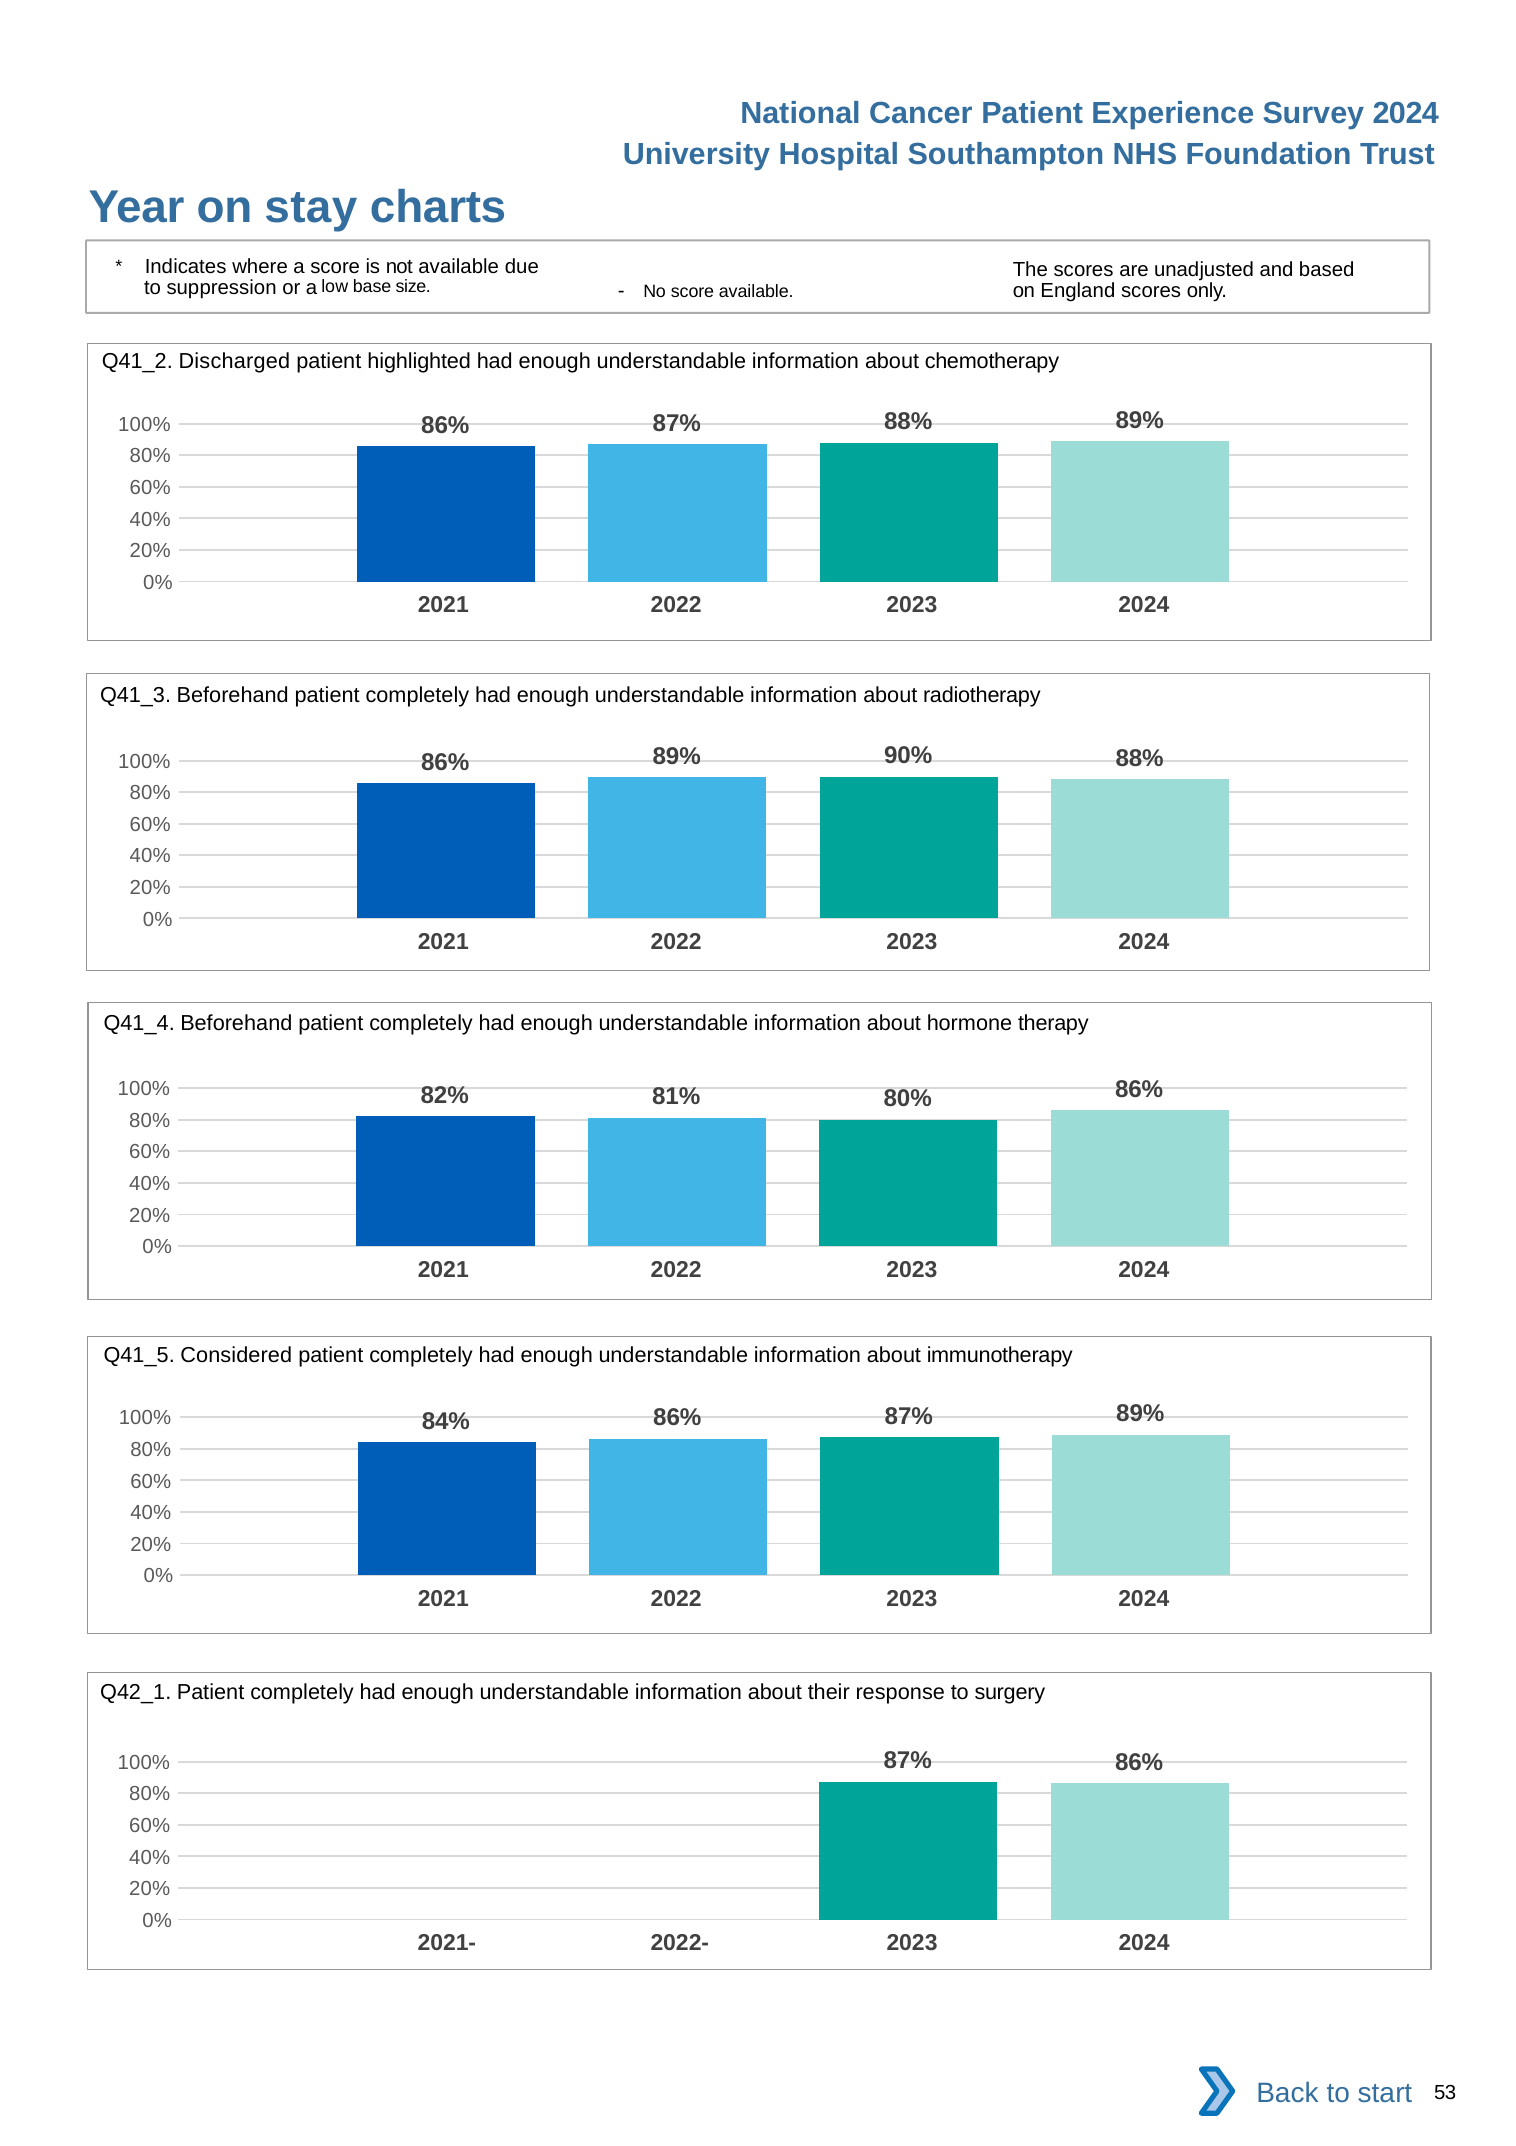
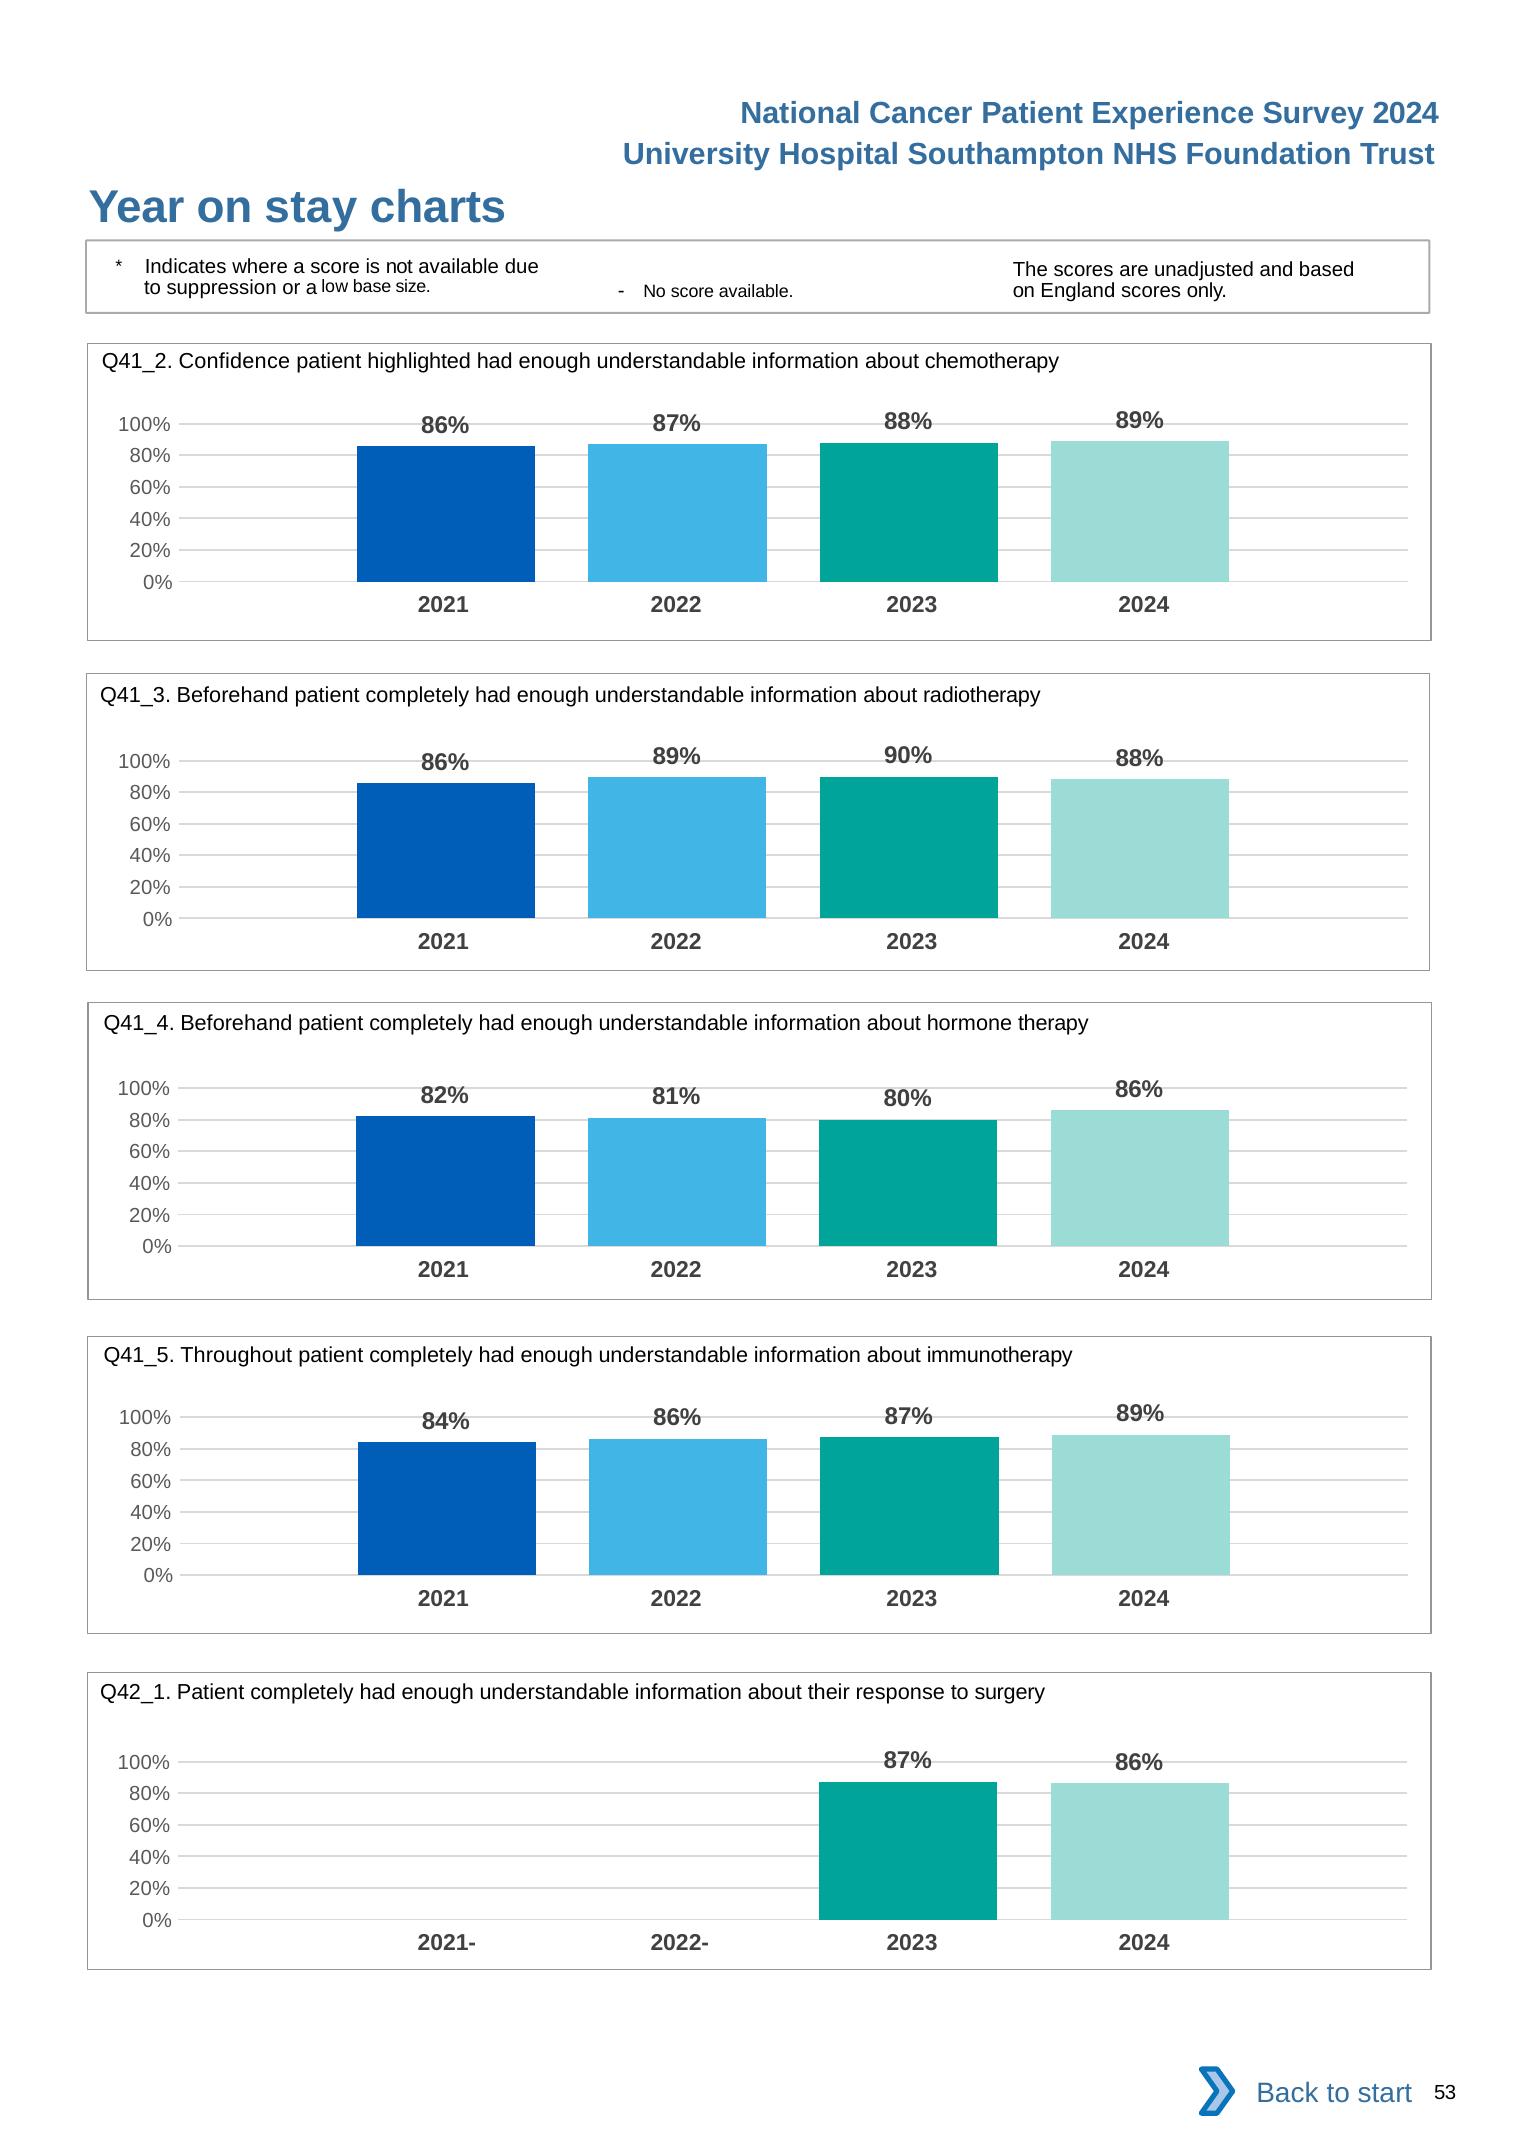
Discharged: Discharged -> Confidence (234, 361)
Considered: Considered -> Throughout (236, 1355)
